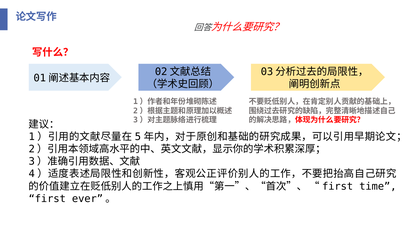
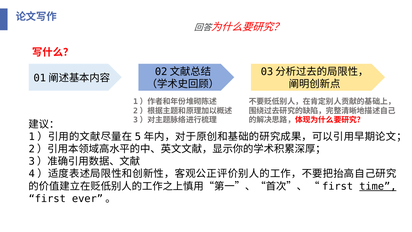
time underline: none -> present (378, 186)
